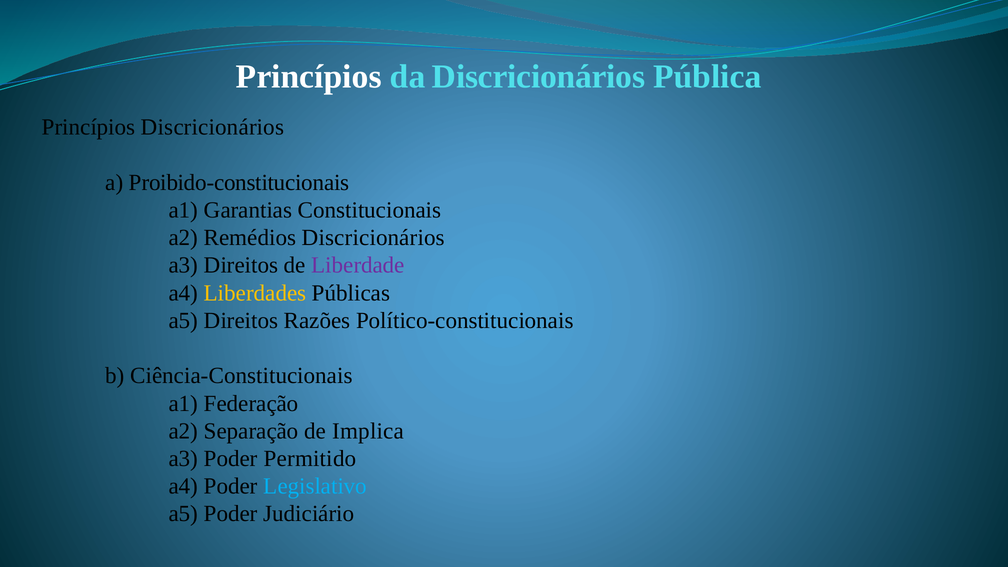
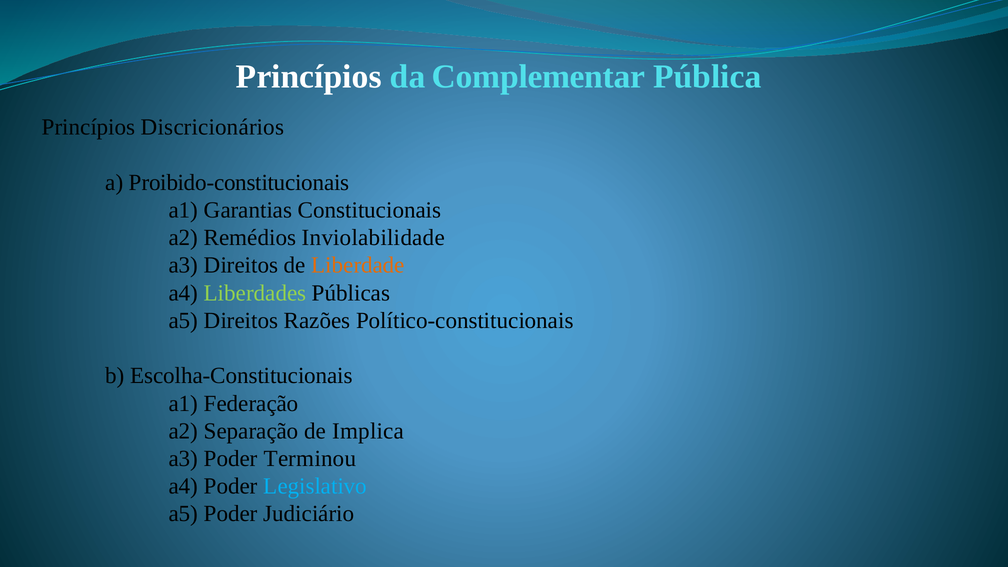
da Discricionários: Discricionários -> Complementar (539, 77)
Remédios Discricionários: Discricionários -> Inviolabilidade (373, 238)
Liberdade colour: purple -> orange (358, 265)
Liberdades colour: yellow -> light green (255, 293)
Ciência-Constitucionais: Ciência-Constitucionais -> Escolha-Constitucionais (242, 376)
Permitido: Permitido -> Terminou (310, 459)
